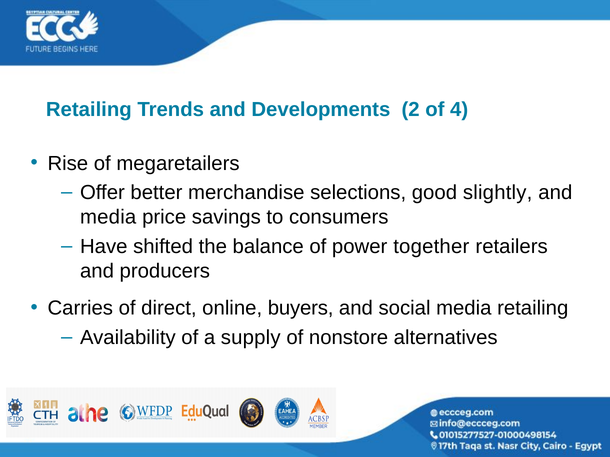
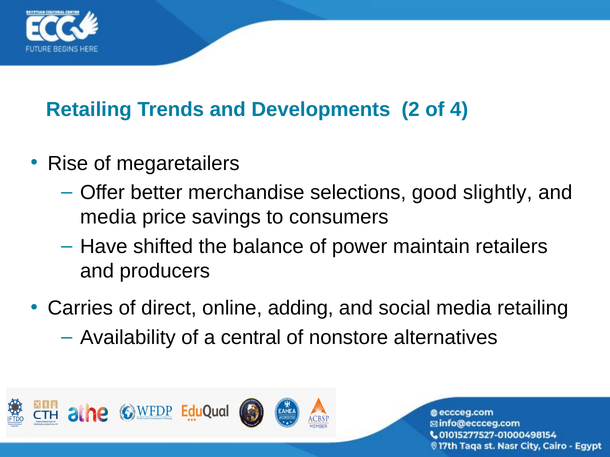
together: together -> maintain (431, 247)
buyers: buyers -> adding (301, 308)
supply: supply -> central (251, 338)
